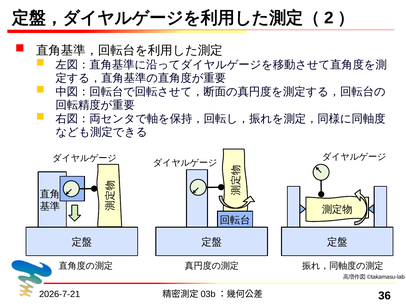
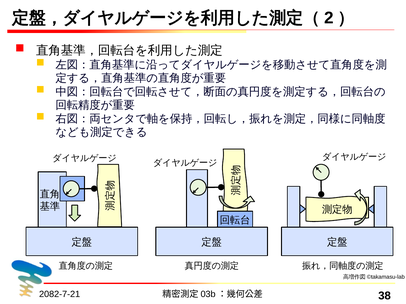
2026-7-21: 2026-7-21 -> 2082-7-21 (60, 295)
36: 36 -> 38 (385, 296)
